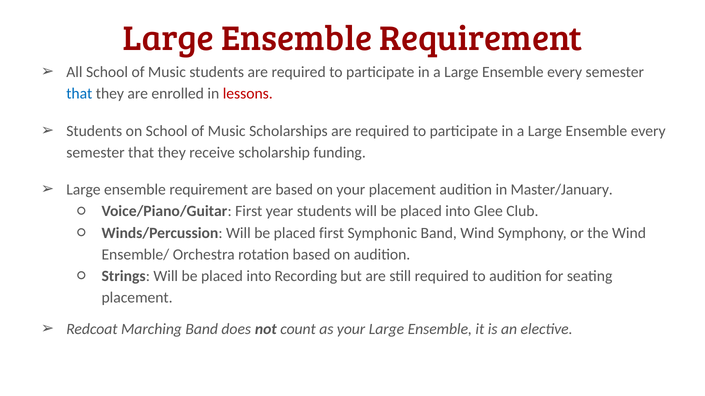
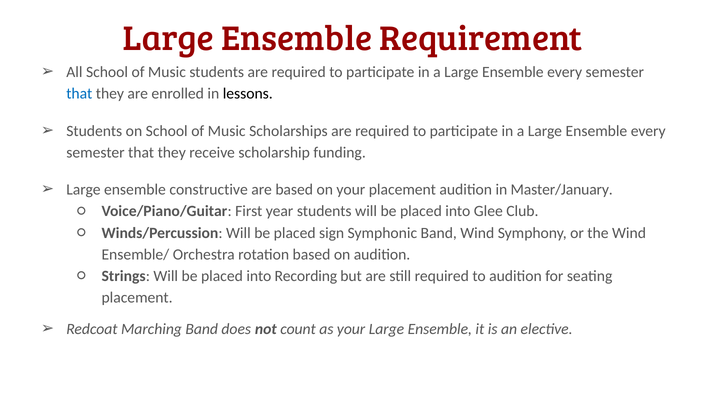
lessons colour: red -> black (248, 94)
requirement: requirement -> constructive (209, 190)
placed first: first -> sign (332, 233)
